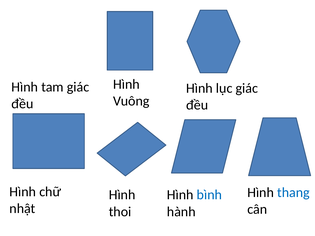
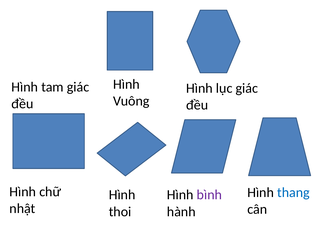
bình colour: blue -> purple (209, 195)
